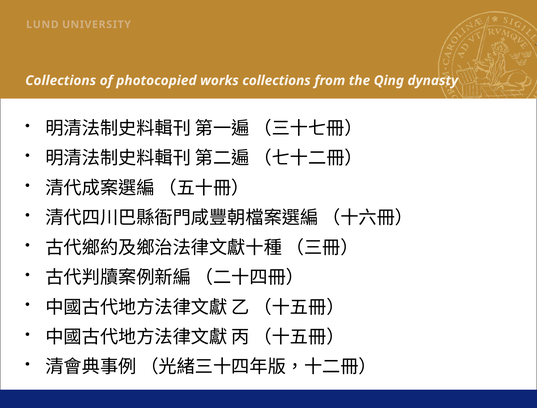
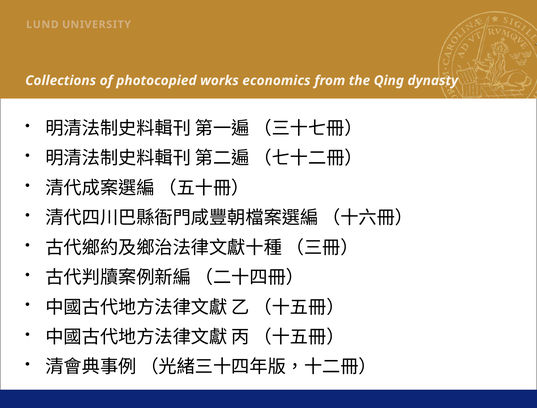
works collections: collections -> economics (276, 81)
